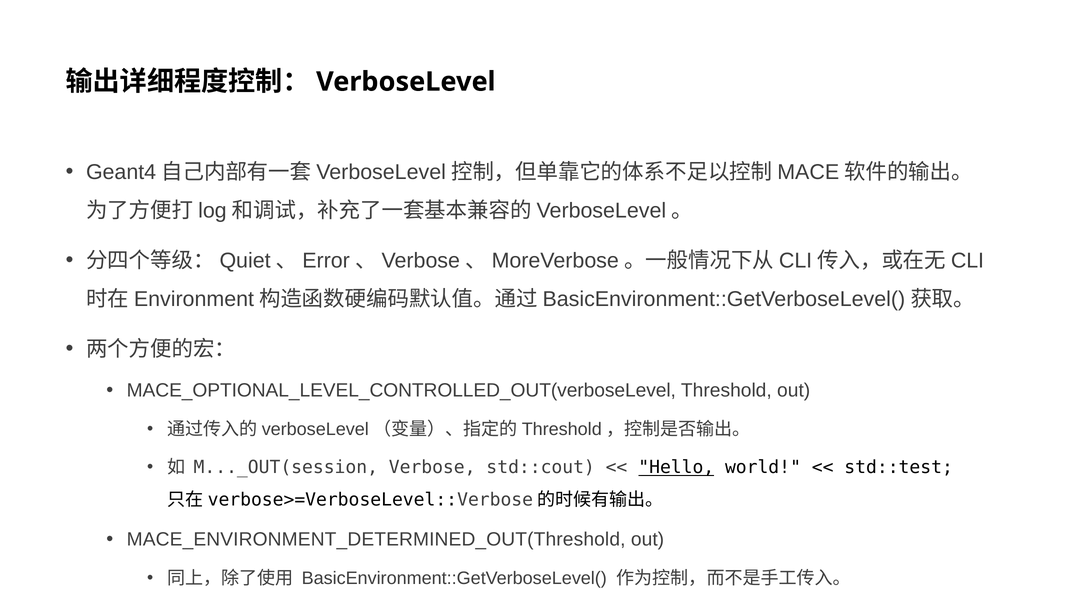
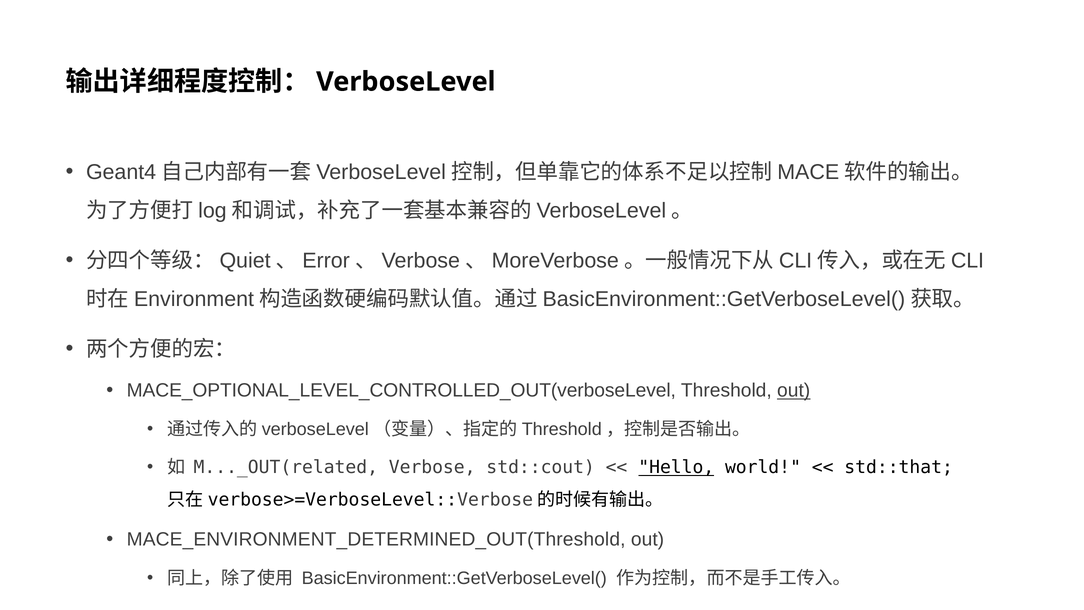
out underline: none -> present (794, 390)
M..._OUT(session: M..._OUT(session -> M..._OUT(related (286, 467)
std::test: std::test -> std::that (899, 467)
